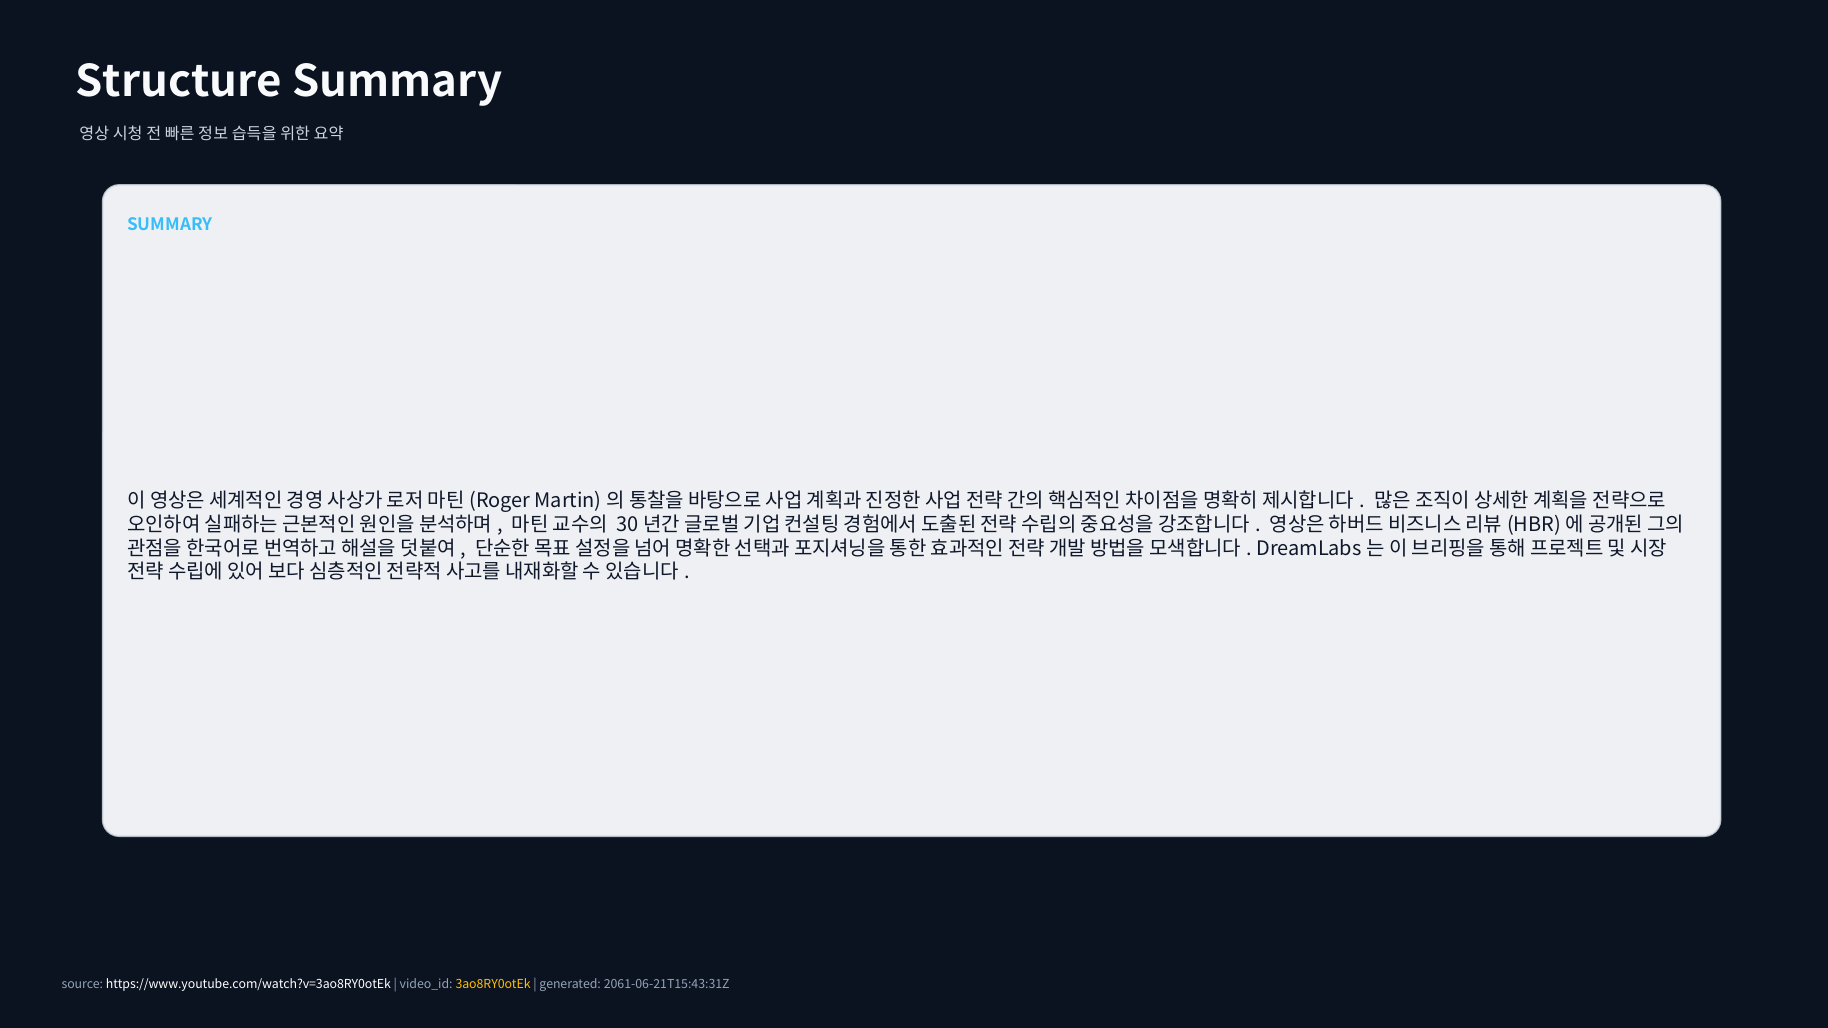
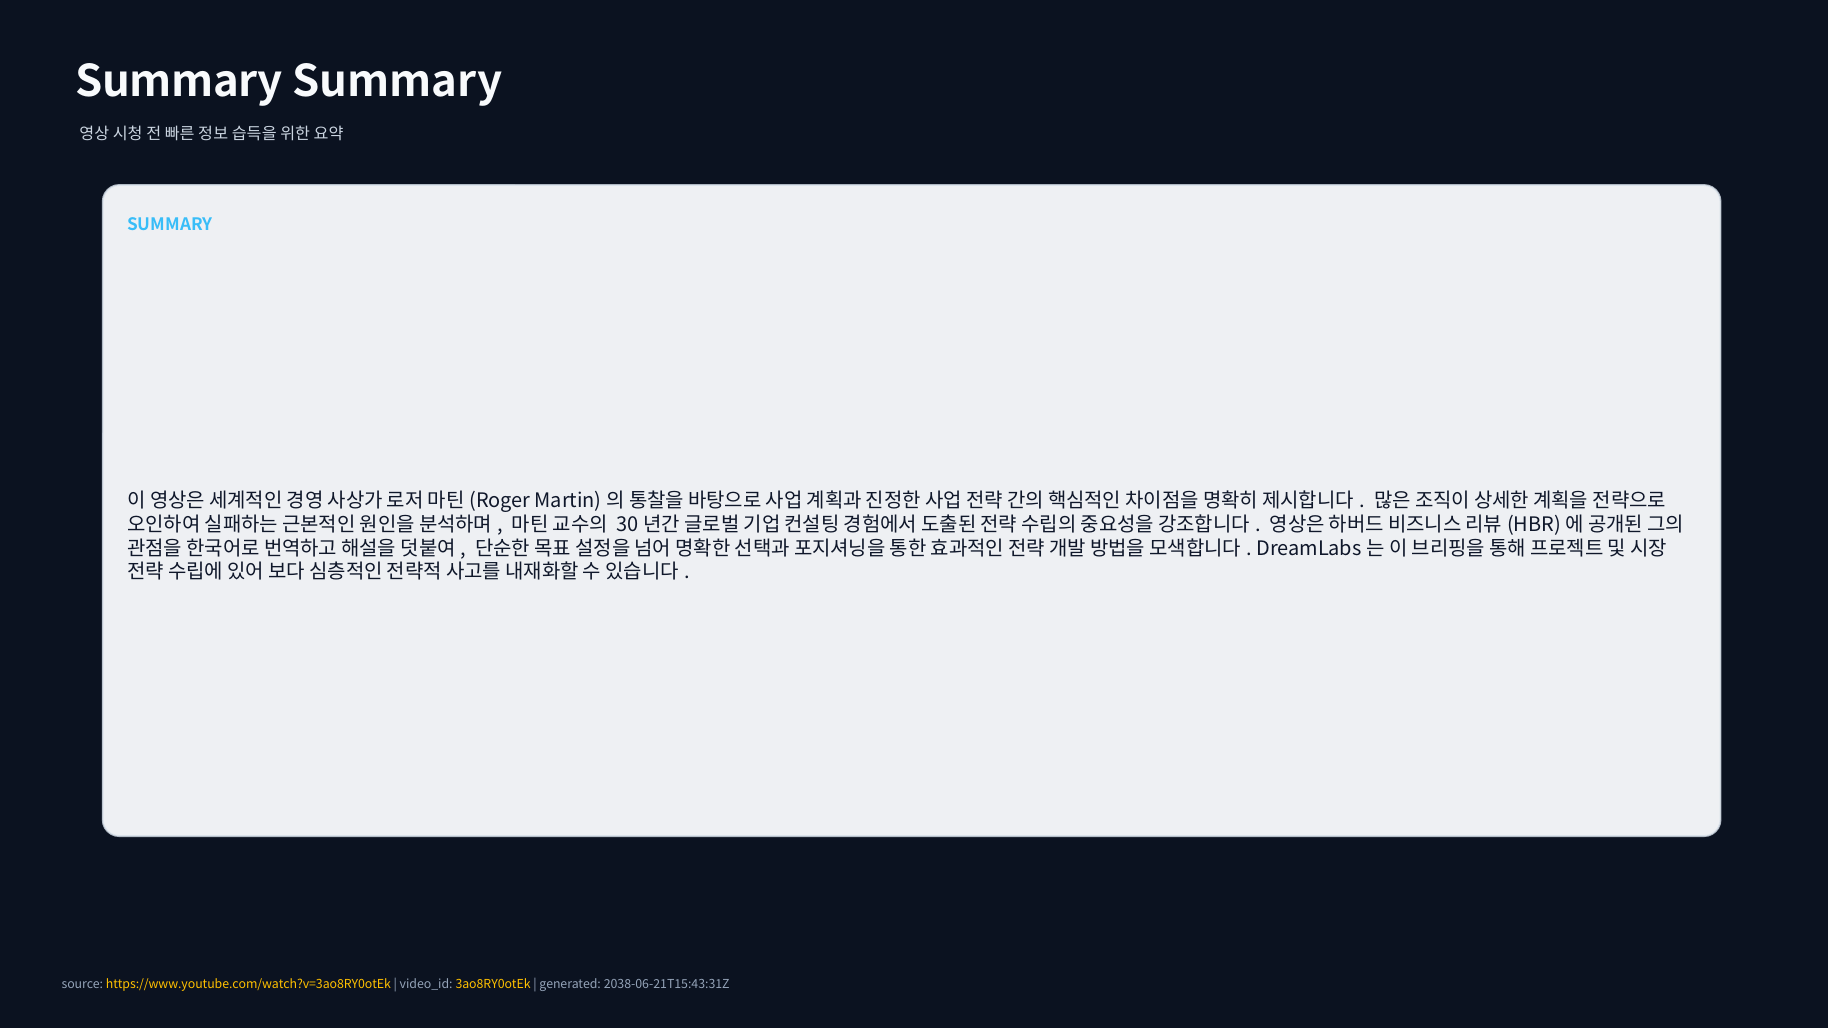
Structure: Structure -> Summary (179, 82)
https://www.youtube.com/watch?v=3ao8RY0otEk colour: white -> yellow (248, 985)
2061-06-21T15:43:31Z: 2061-06-21T15:43:31Z -> 2038-06-21T15:43:31Z (667, 985)
